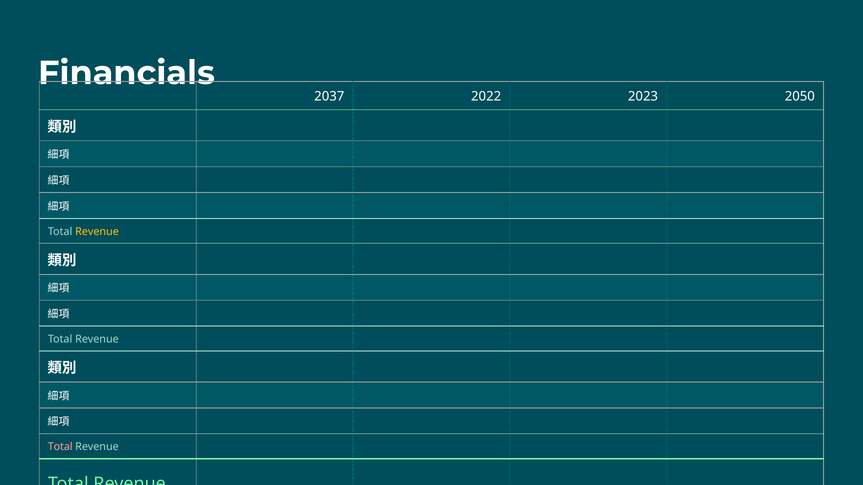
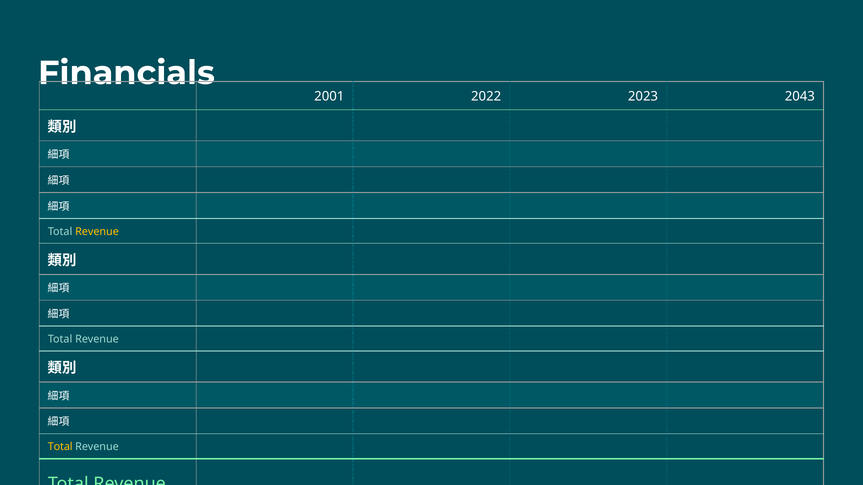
2037: 2037 -> 2001 (329, 97)
2050: 2050 -> 2043 (800, 97)
Total colour: pink -> yellow (60, 447)
